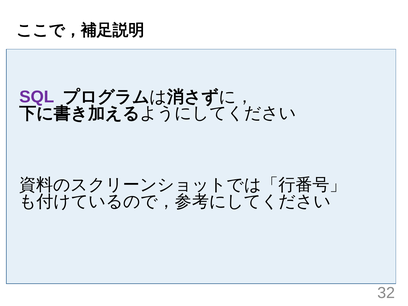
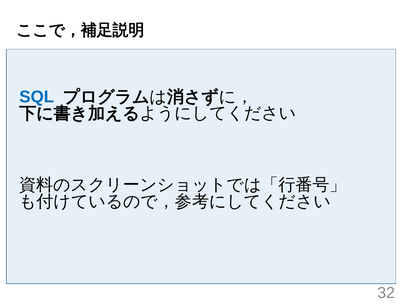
SQL colour: purple -> blue (37, 97)
